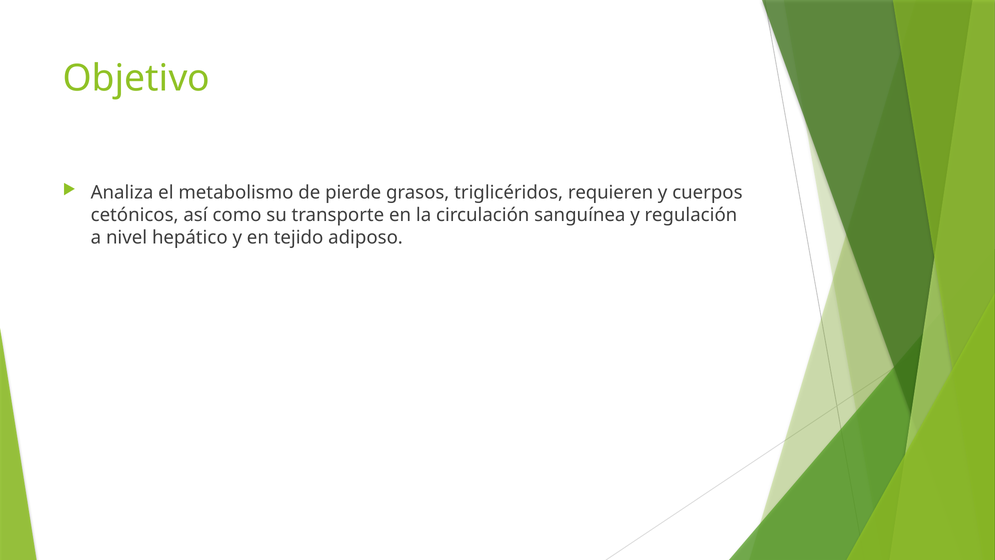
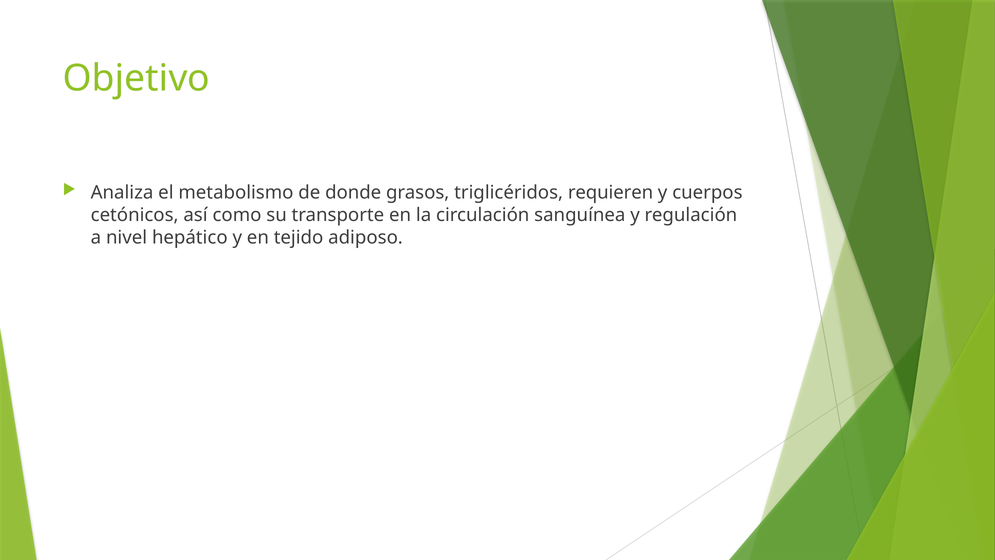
pierde: pierde -> donde (353, 193)
